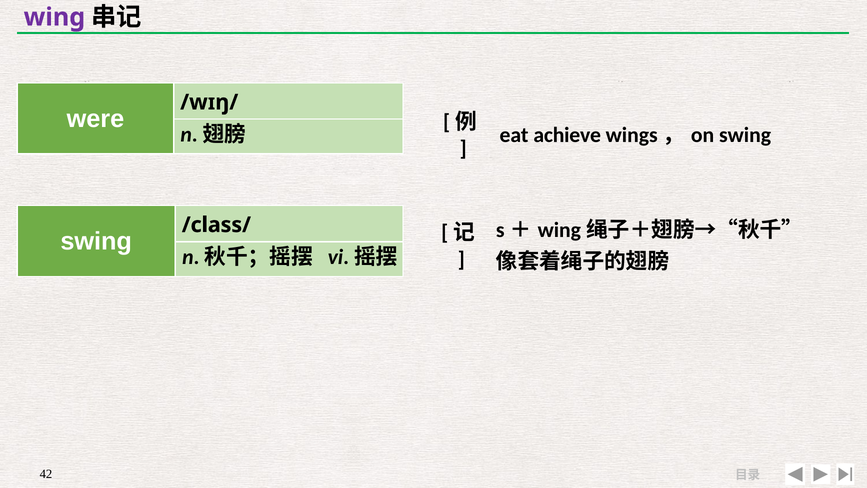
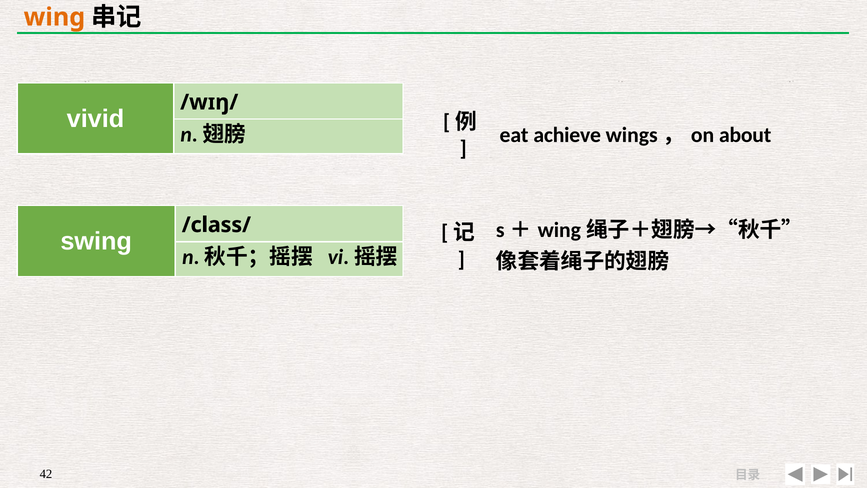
wing colour: purple -> orange (54, 17)
were: were -> vivid (95, 119)
swing: swing -> about (745, 135)
